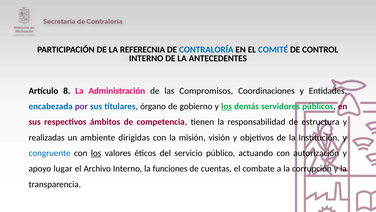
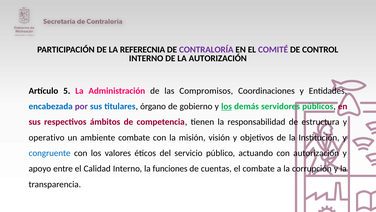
CONTRALORÍA colour: blue -> purple (206, 50)
COMITÉ colour: blue -> purple (273, 50)
LA ANTECEDENTES: ANTECEDENTES -> AUTORIZACIÓN (218, 58)
8: 8 -> 5 (67, 91)
realizadas: realizadas -> operativo (47, 137)
ambiente dirigidas: dirigidas -> combate (134, 137)
los underline: present -> none (96, 153)
lugar: lugar -> entre (63, 168)
Archivo: Archivo -> Calidad (97, 168)
